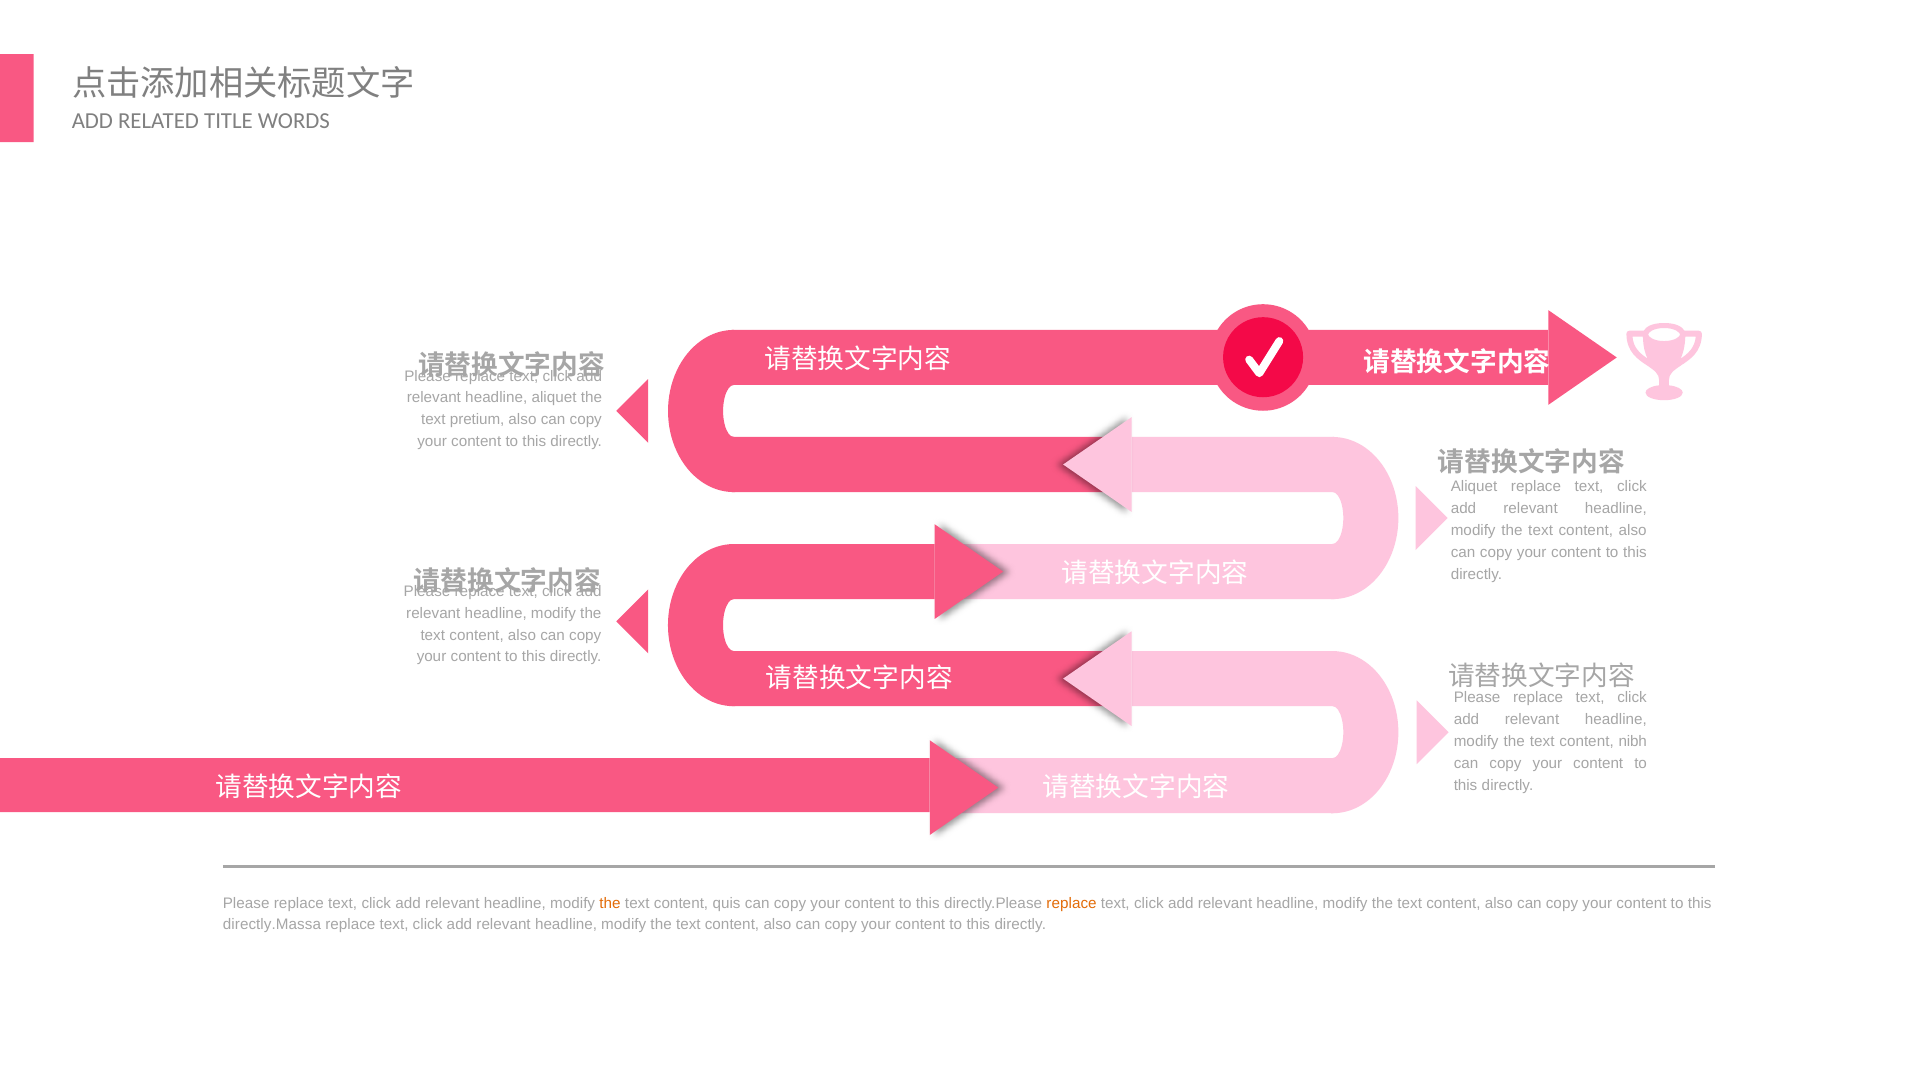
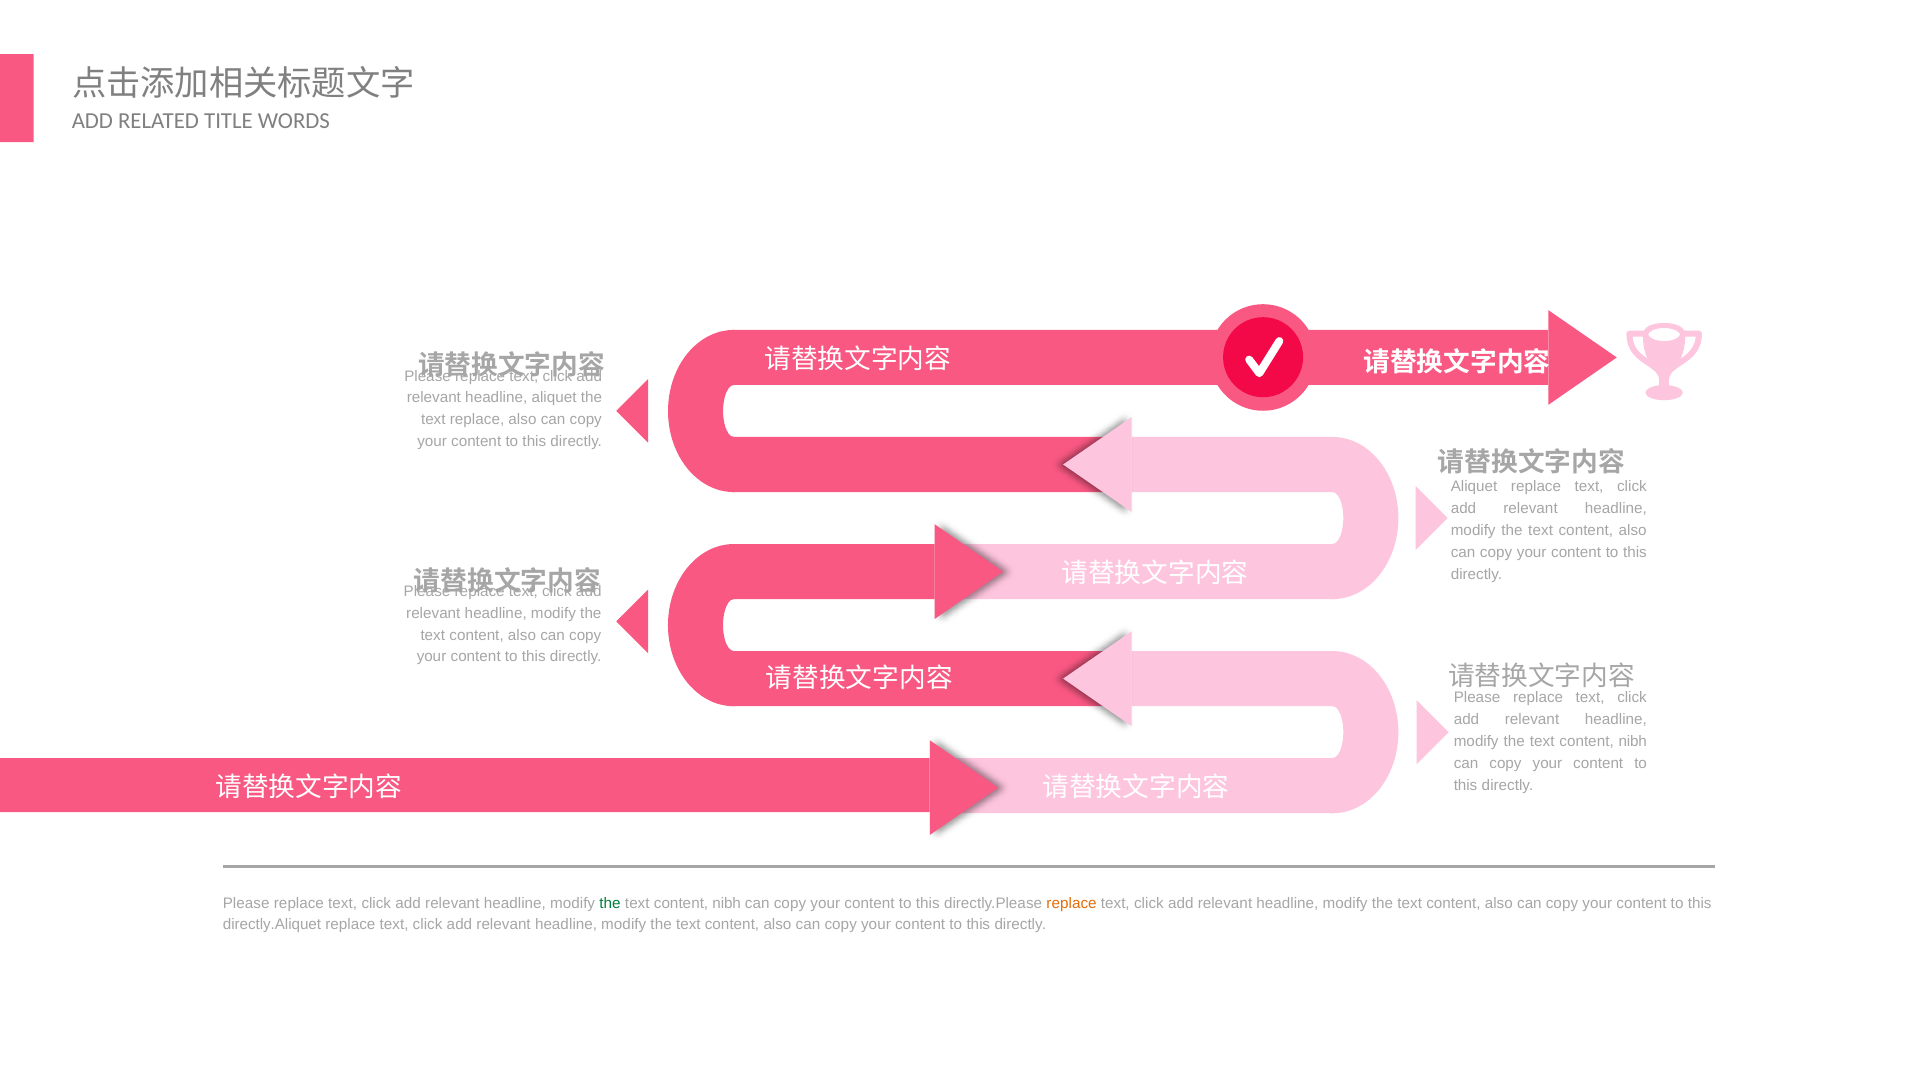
text pretium: pretium -> replace (477, 420)
the colour: orange -> green (610, 903)
quis: quis -> nibh (727, 903)
directly.Massa: directly.Massa -> directly.Aliquet (272, 924)
